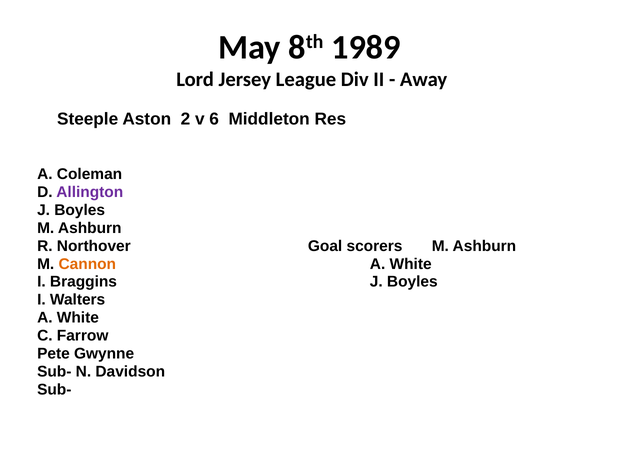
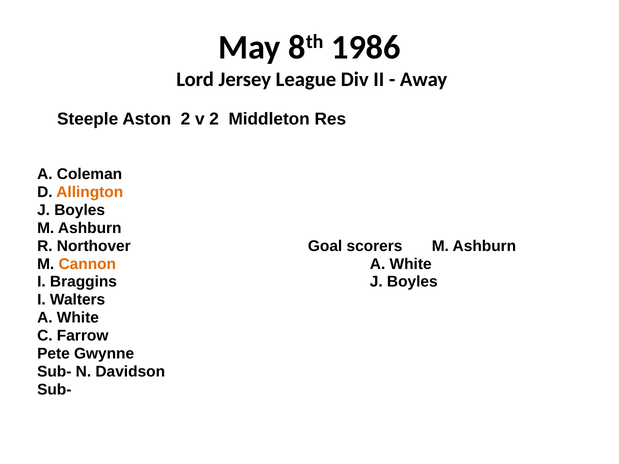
1989: 1989 -> 1986 (366, 47)
v 6: 6 -> 2 (214, 119)
Allington colour: purple -> orange (90, 192)
